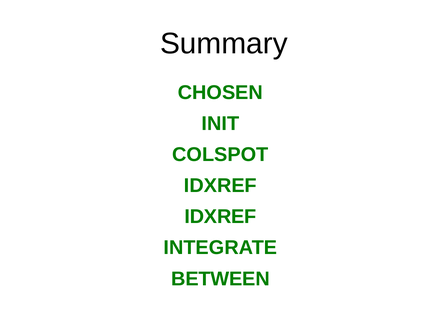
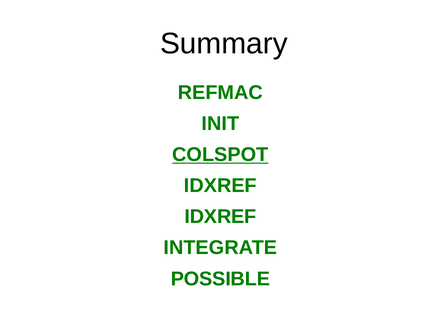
CHOSEN: CHOSEN -> REFMAC (220, 92)
COLSPOT underline: none -> present (220, 155)
BETWEEN: BETWEEN -> POSSIBLE (220, 279)
